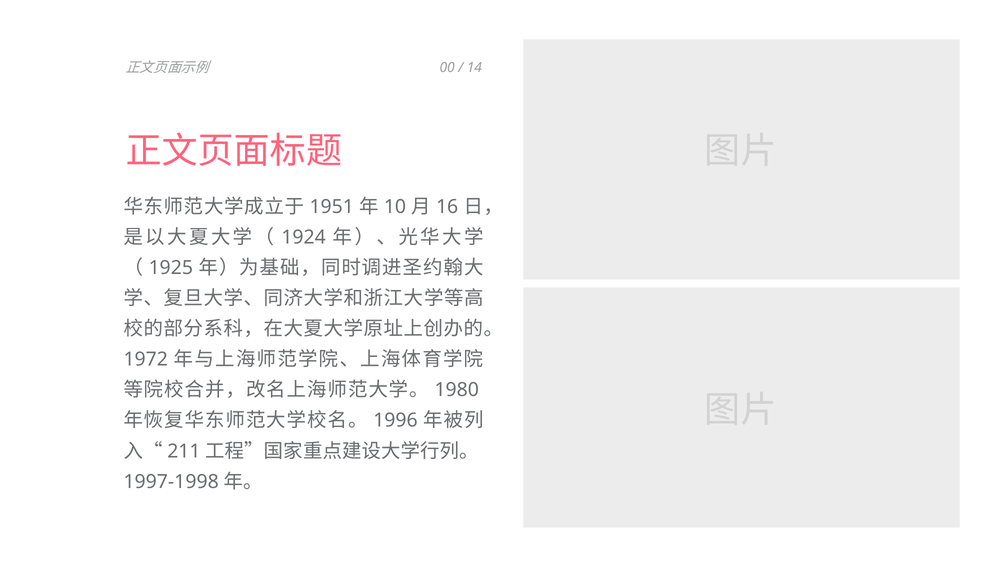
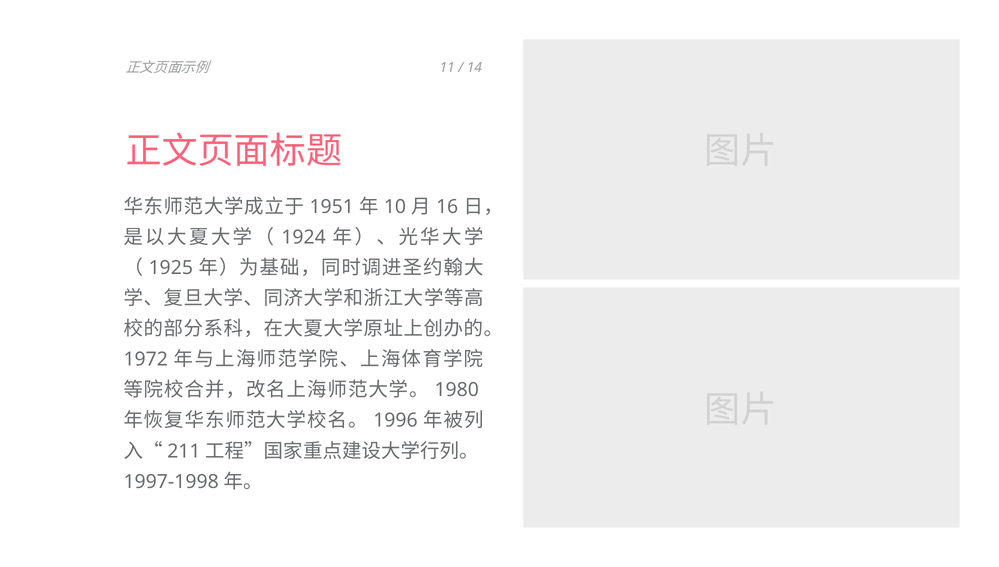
00: 00 -> 11 (447, 68)
